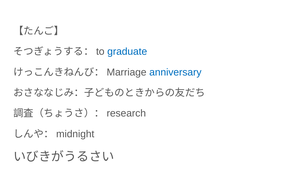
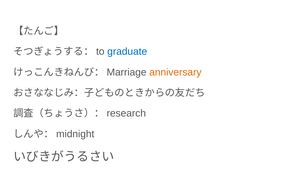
anniversary colour: blue -> orange (175, 72)
